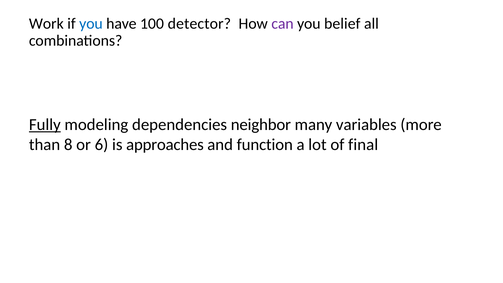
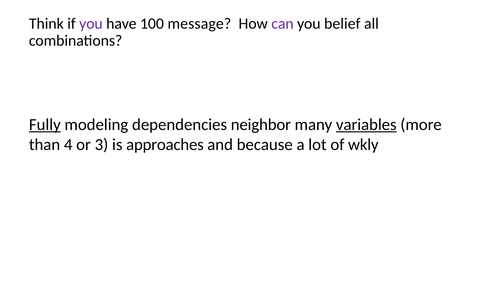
Work: Work -> Think (46, 24)
you colour: blue -> purple (91, 24)
detector: detector -> message (199, 24)
variables underline: none -> present (366, 124)
8: 8 -> 4 (68, 145)
6: 6 -> 3 (102, 145)
function: function -> because (265, 145)
final: final -> wkly (363, 145)
